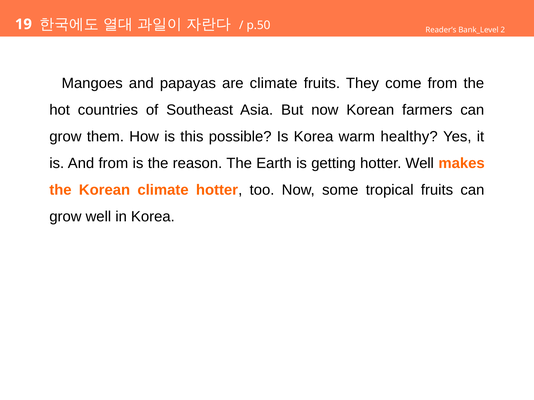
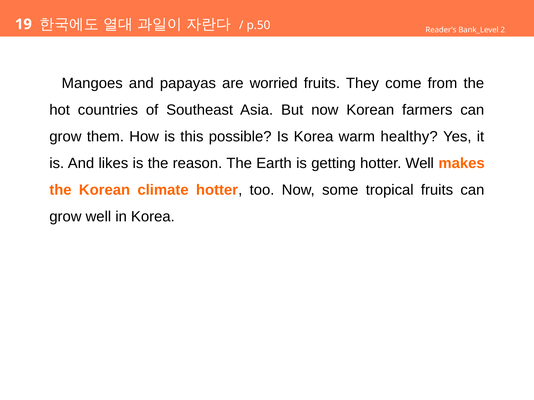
are climate: climate -> worried (274, 83)
And from: from -> likes (113, 163)
